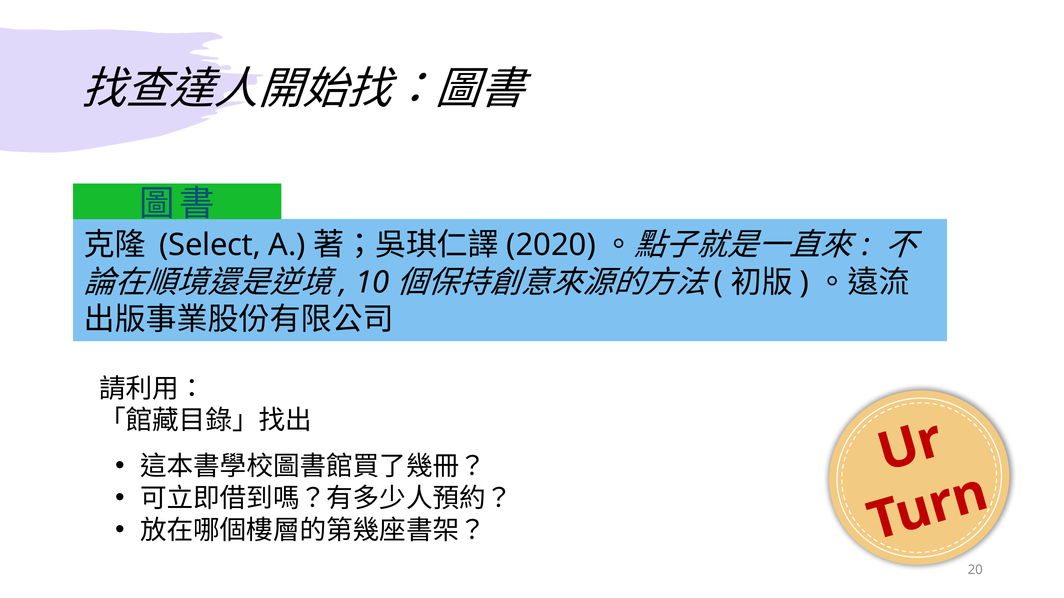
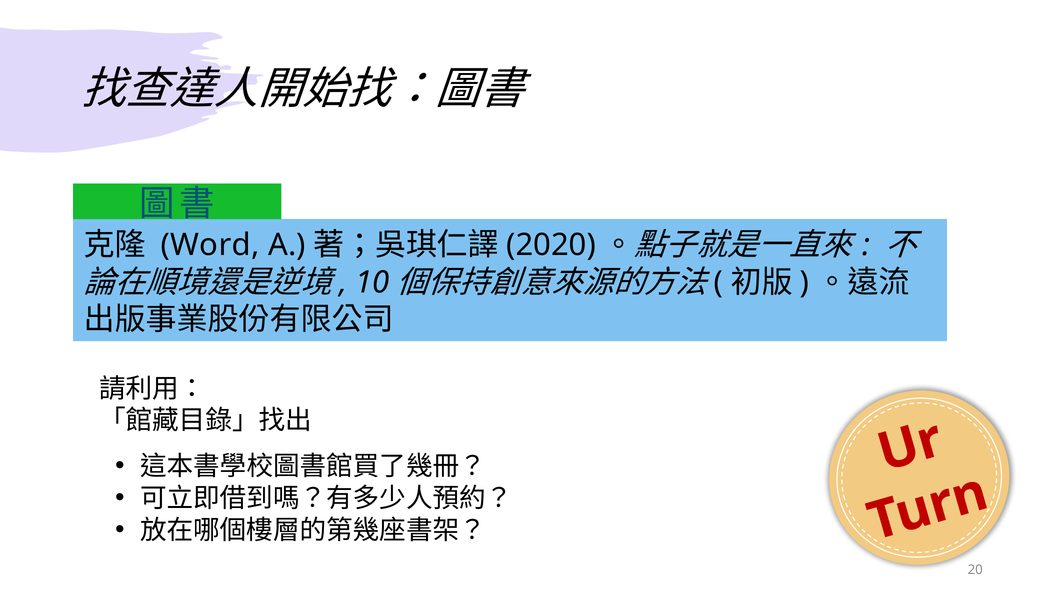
Select: Select -> Word (210, 245)
